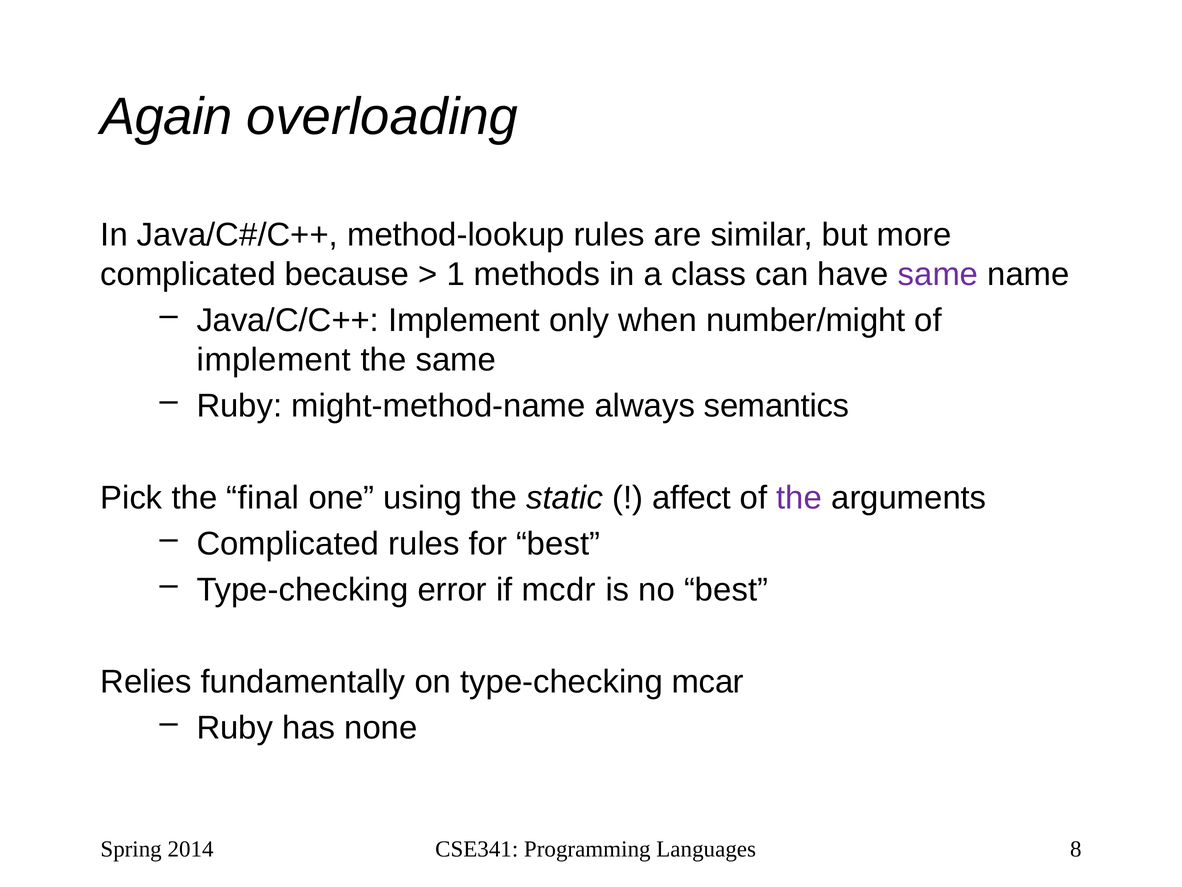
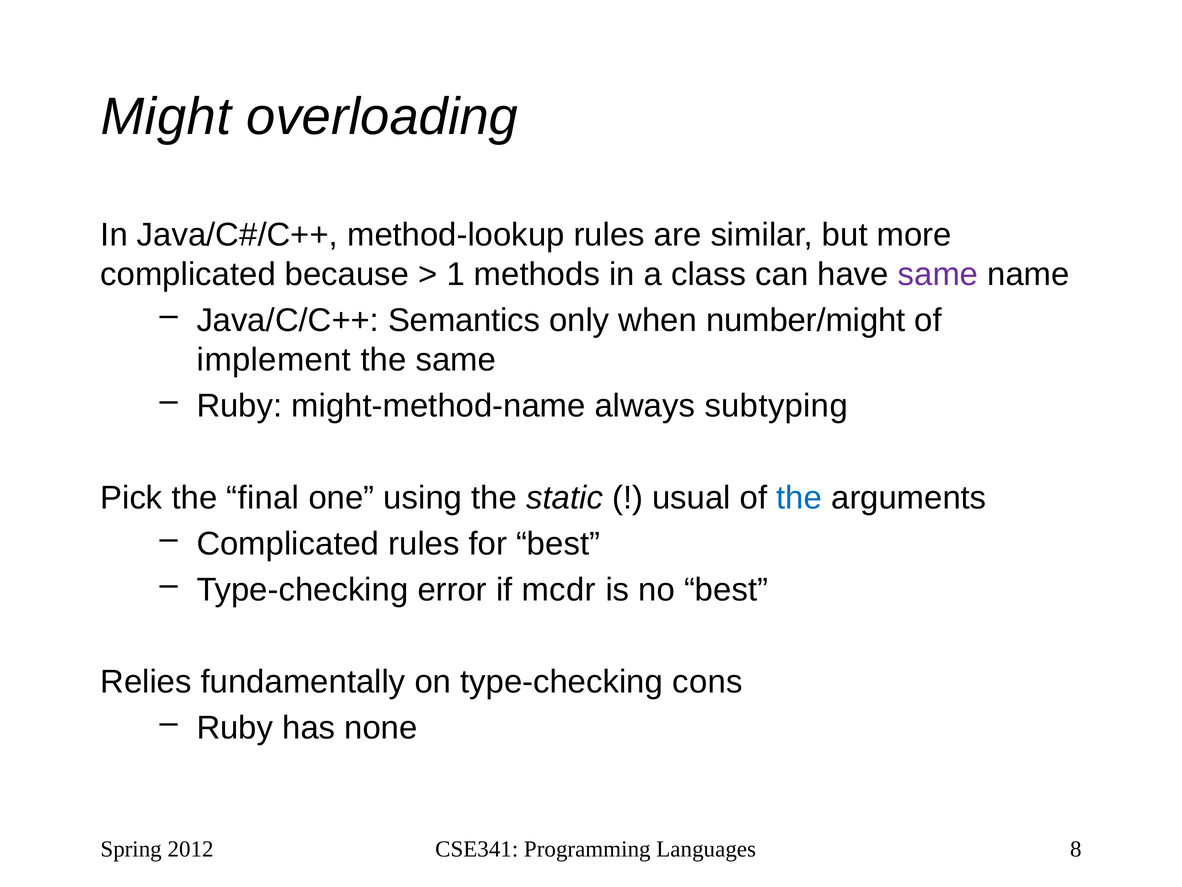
Again: Again -> Might (166, 117)
Java/C/C++ Implement: Implement -> Semantics (464, 320)
semantics: semantics -> subtyping (776, 406)
affect: affect -> usual (691, 498)
the colour: purple -> blue (799, 498)
mcar: mcar -> cons (708, 681)
2014: 2014 -> 2012 (191, 849)
